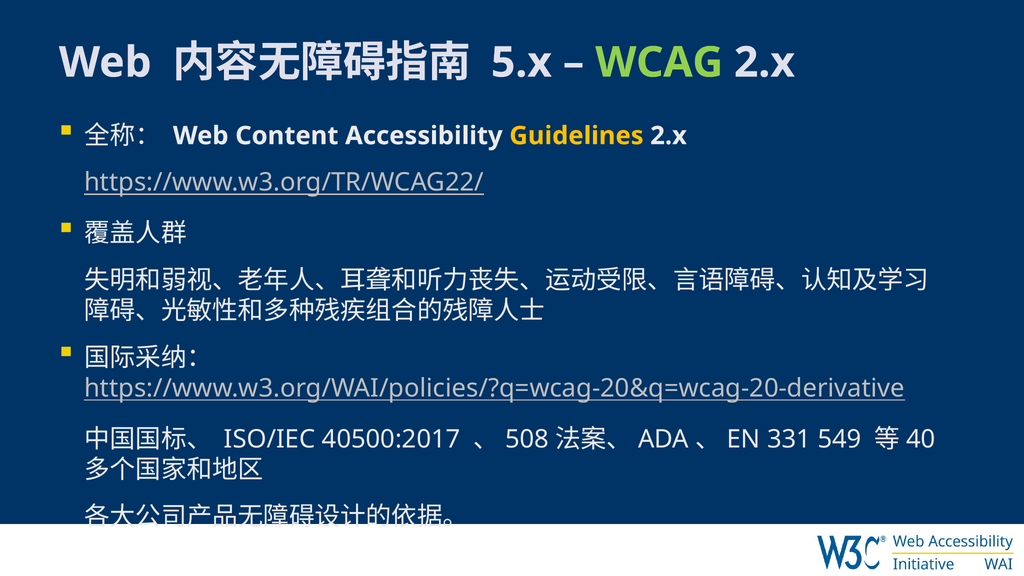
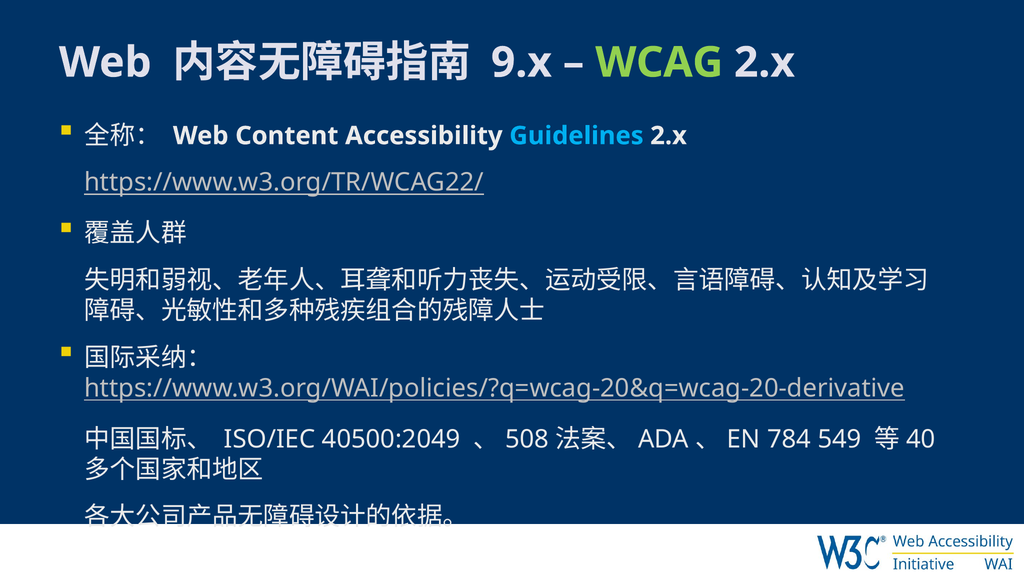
5.x: 5.x -> 9.x (521, 63)
Guidelines colour: yellow -> light blue (576, 136)
40500:2017: 40500:2017 -> 40500:2049 (391, 439)
331: 331 -> 784 (789, 439)
